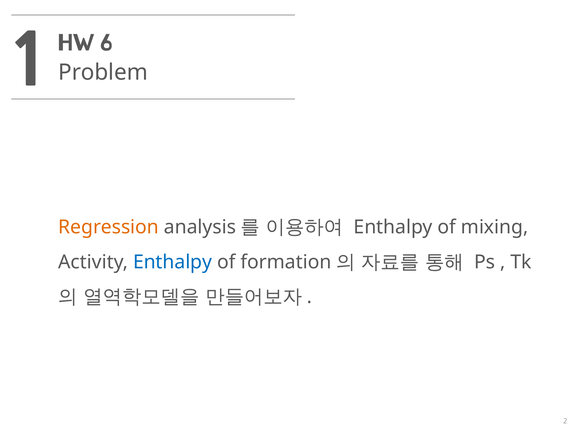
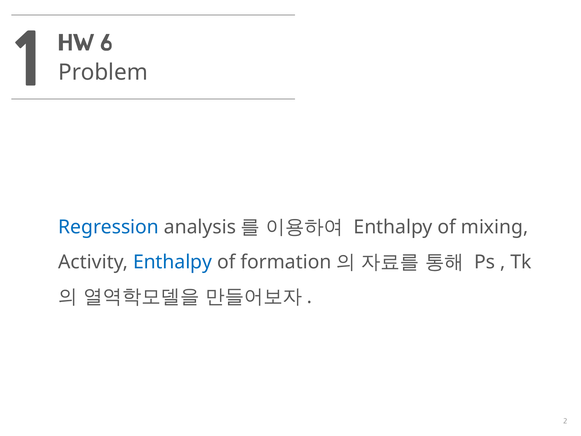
Regression colour: orange -> blue (109, 227)
